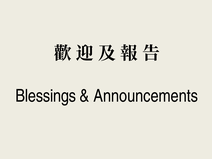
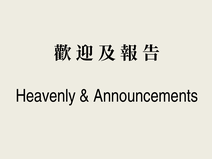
Blessings: Blessings -> Heavenly (46, 96)
